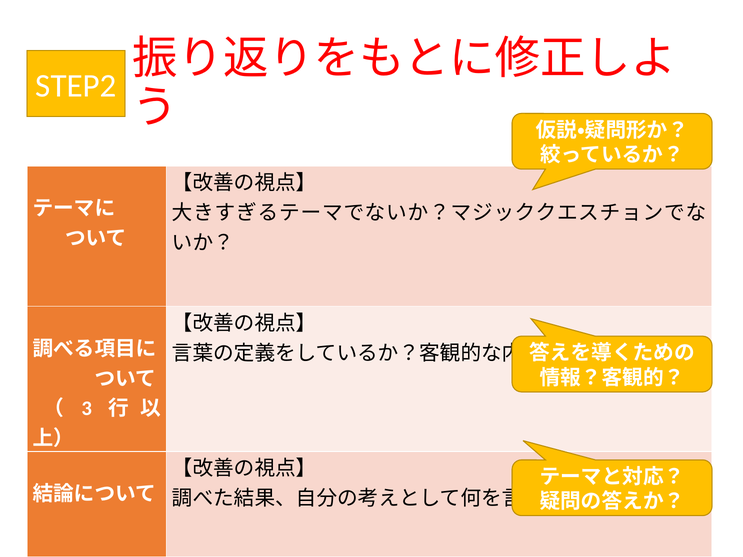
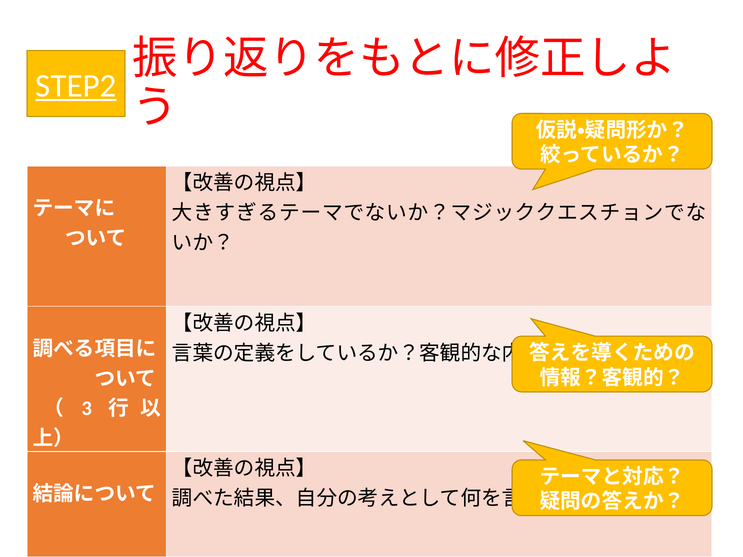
STEP2 underline: none -> present (76, 86)
